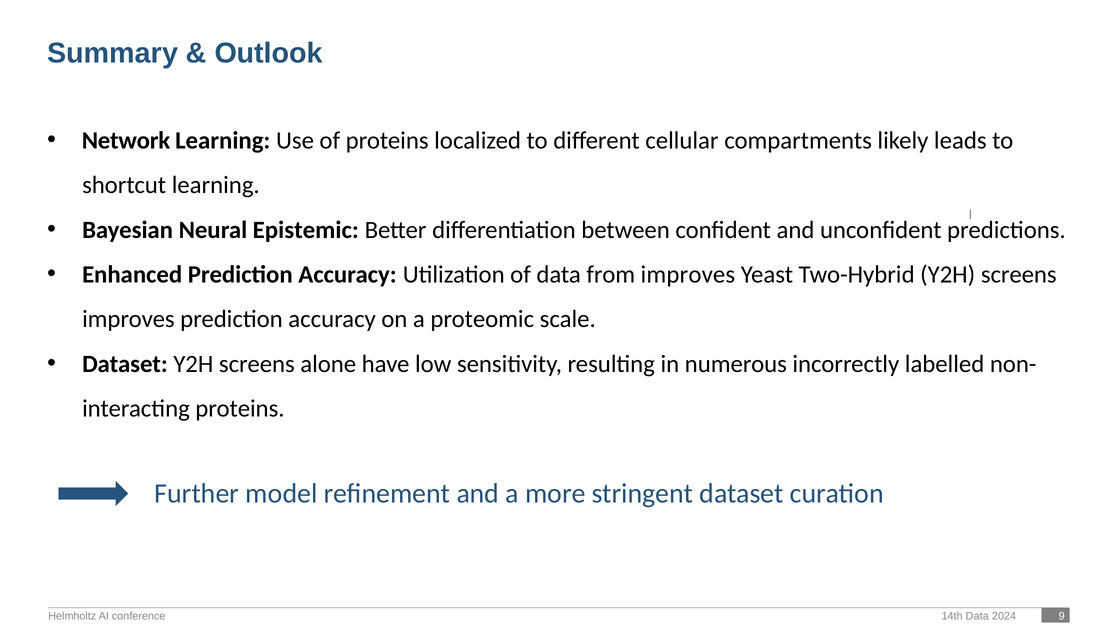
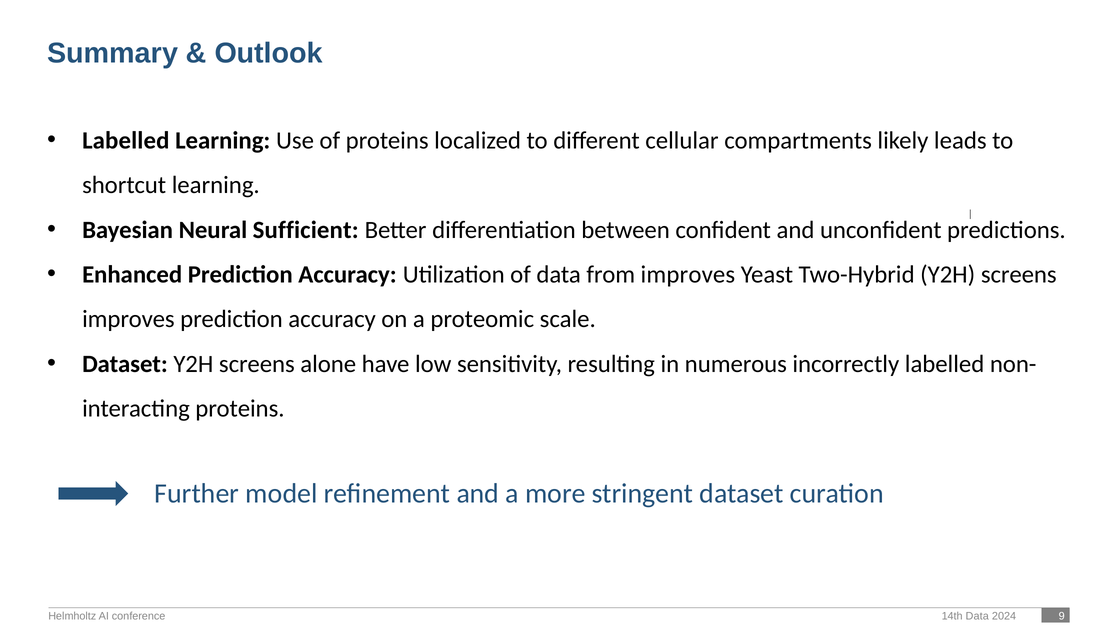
Network: Network -> Labelled (126, 141)
Epistemic: Epistemic -> Sufficient (306, 230)
